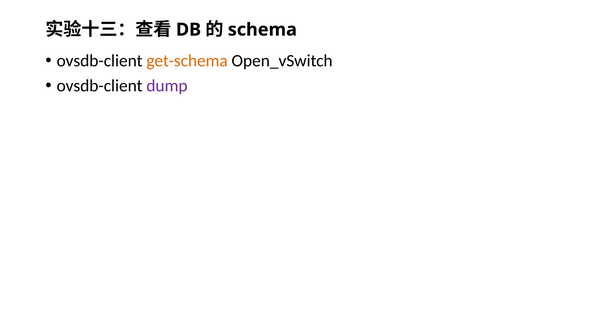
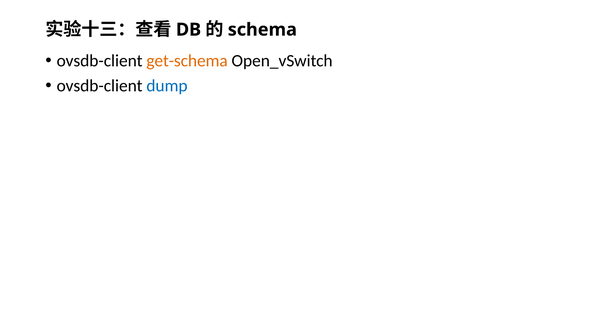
dump colour: purple -> blue (167, 86)
